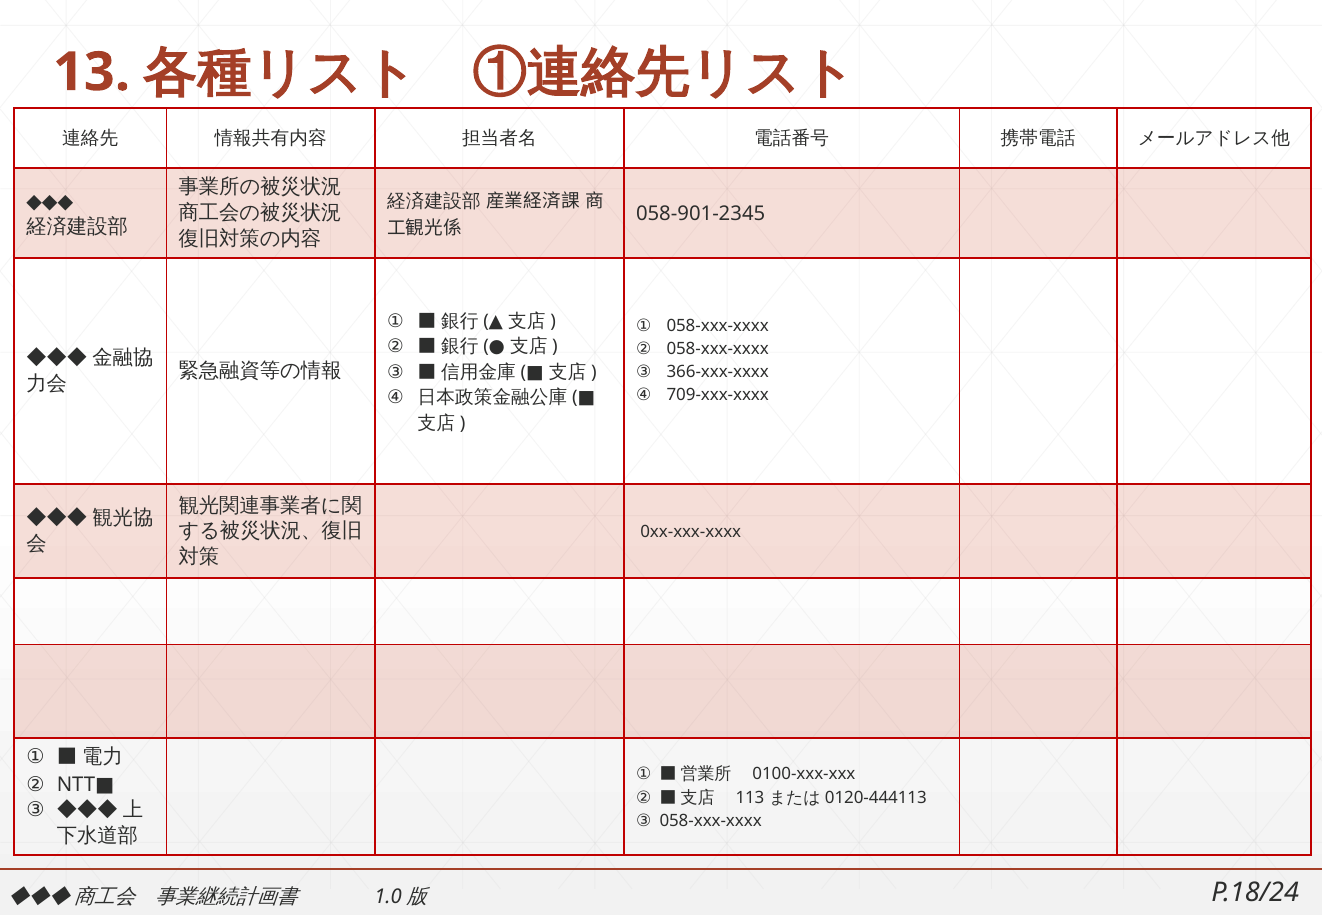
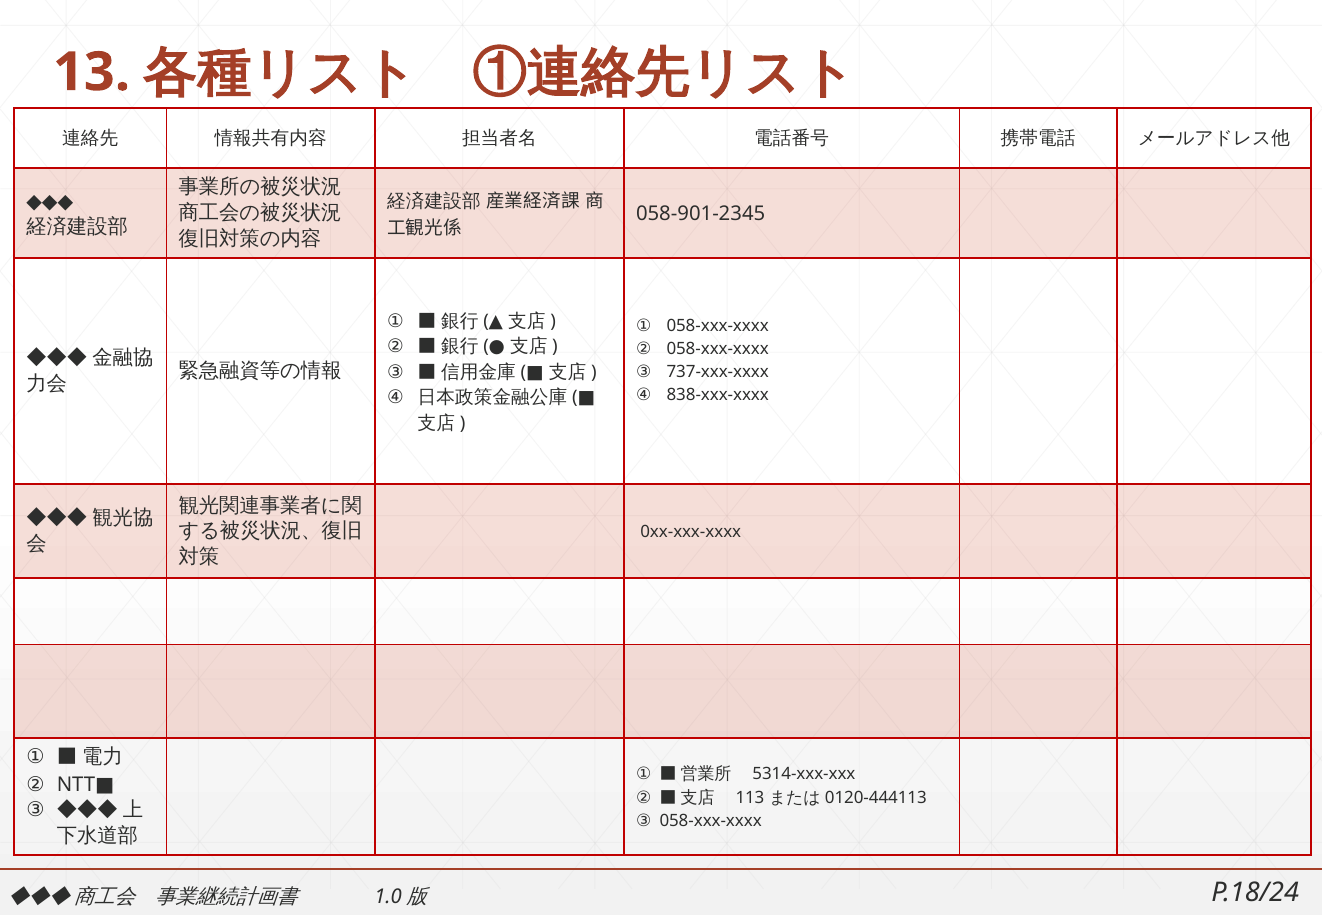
366-xxx-xxxx: 366-xxx-xxxx -> 737-xxx-xxxx (718, 372)
709-xxx-xxxx: 709-xxx-xxxx -> 838-xxx-xxxx (718, 395)
0100-xxx-xxx: 0100-xxx-xxx -> 5314-xxx-xxx (804, 774)
